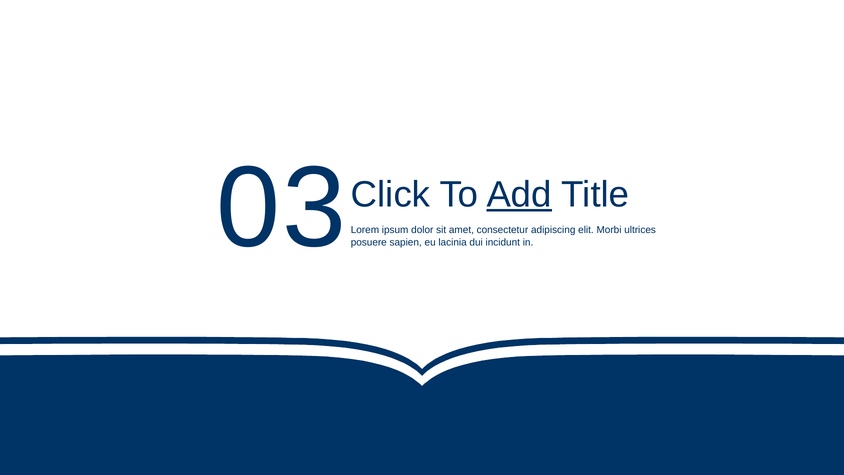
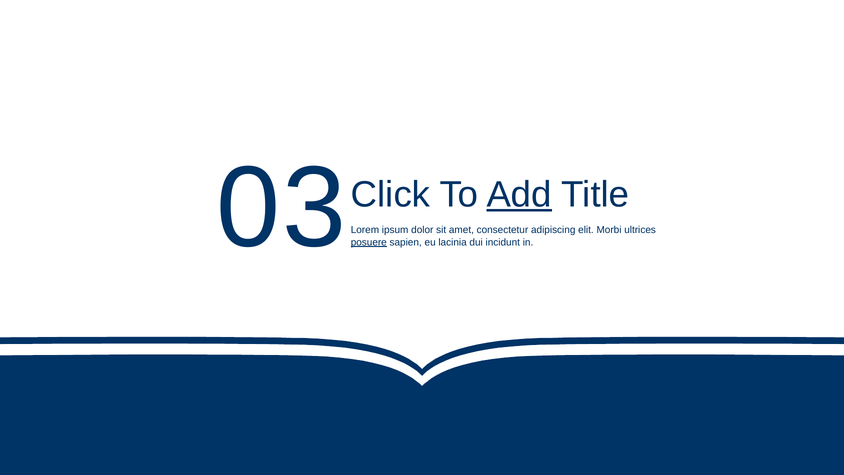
posuere underline: none -> present (369, 242)
